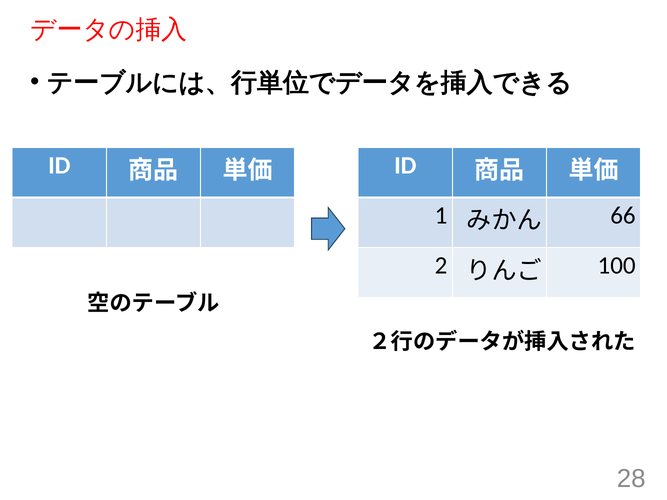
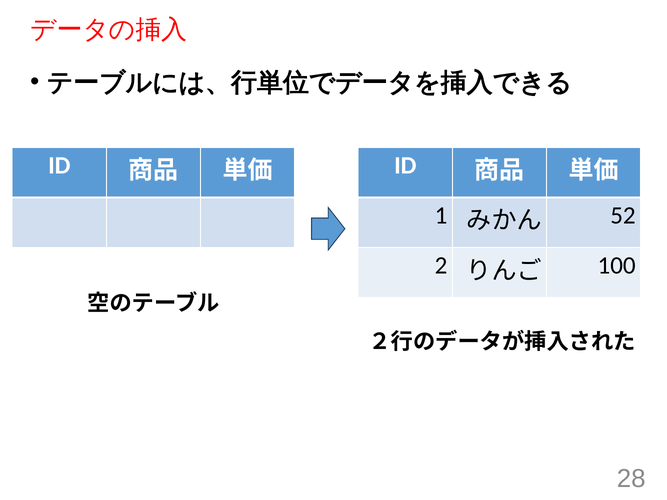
66: 66 -> 52 (623, 216)
